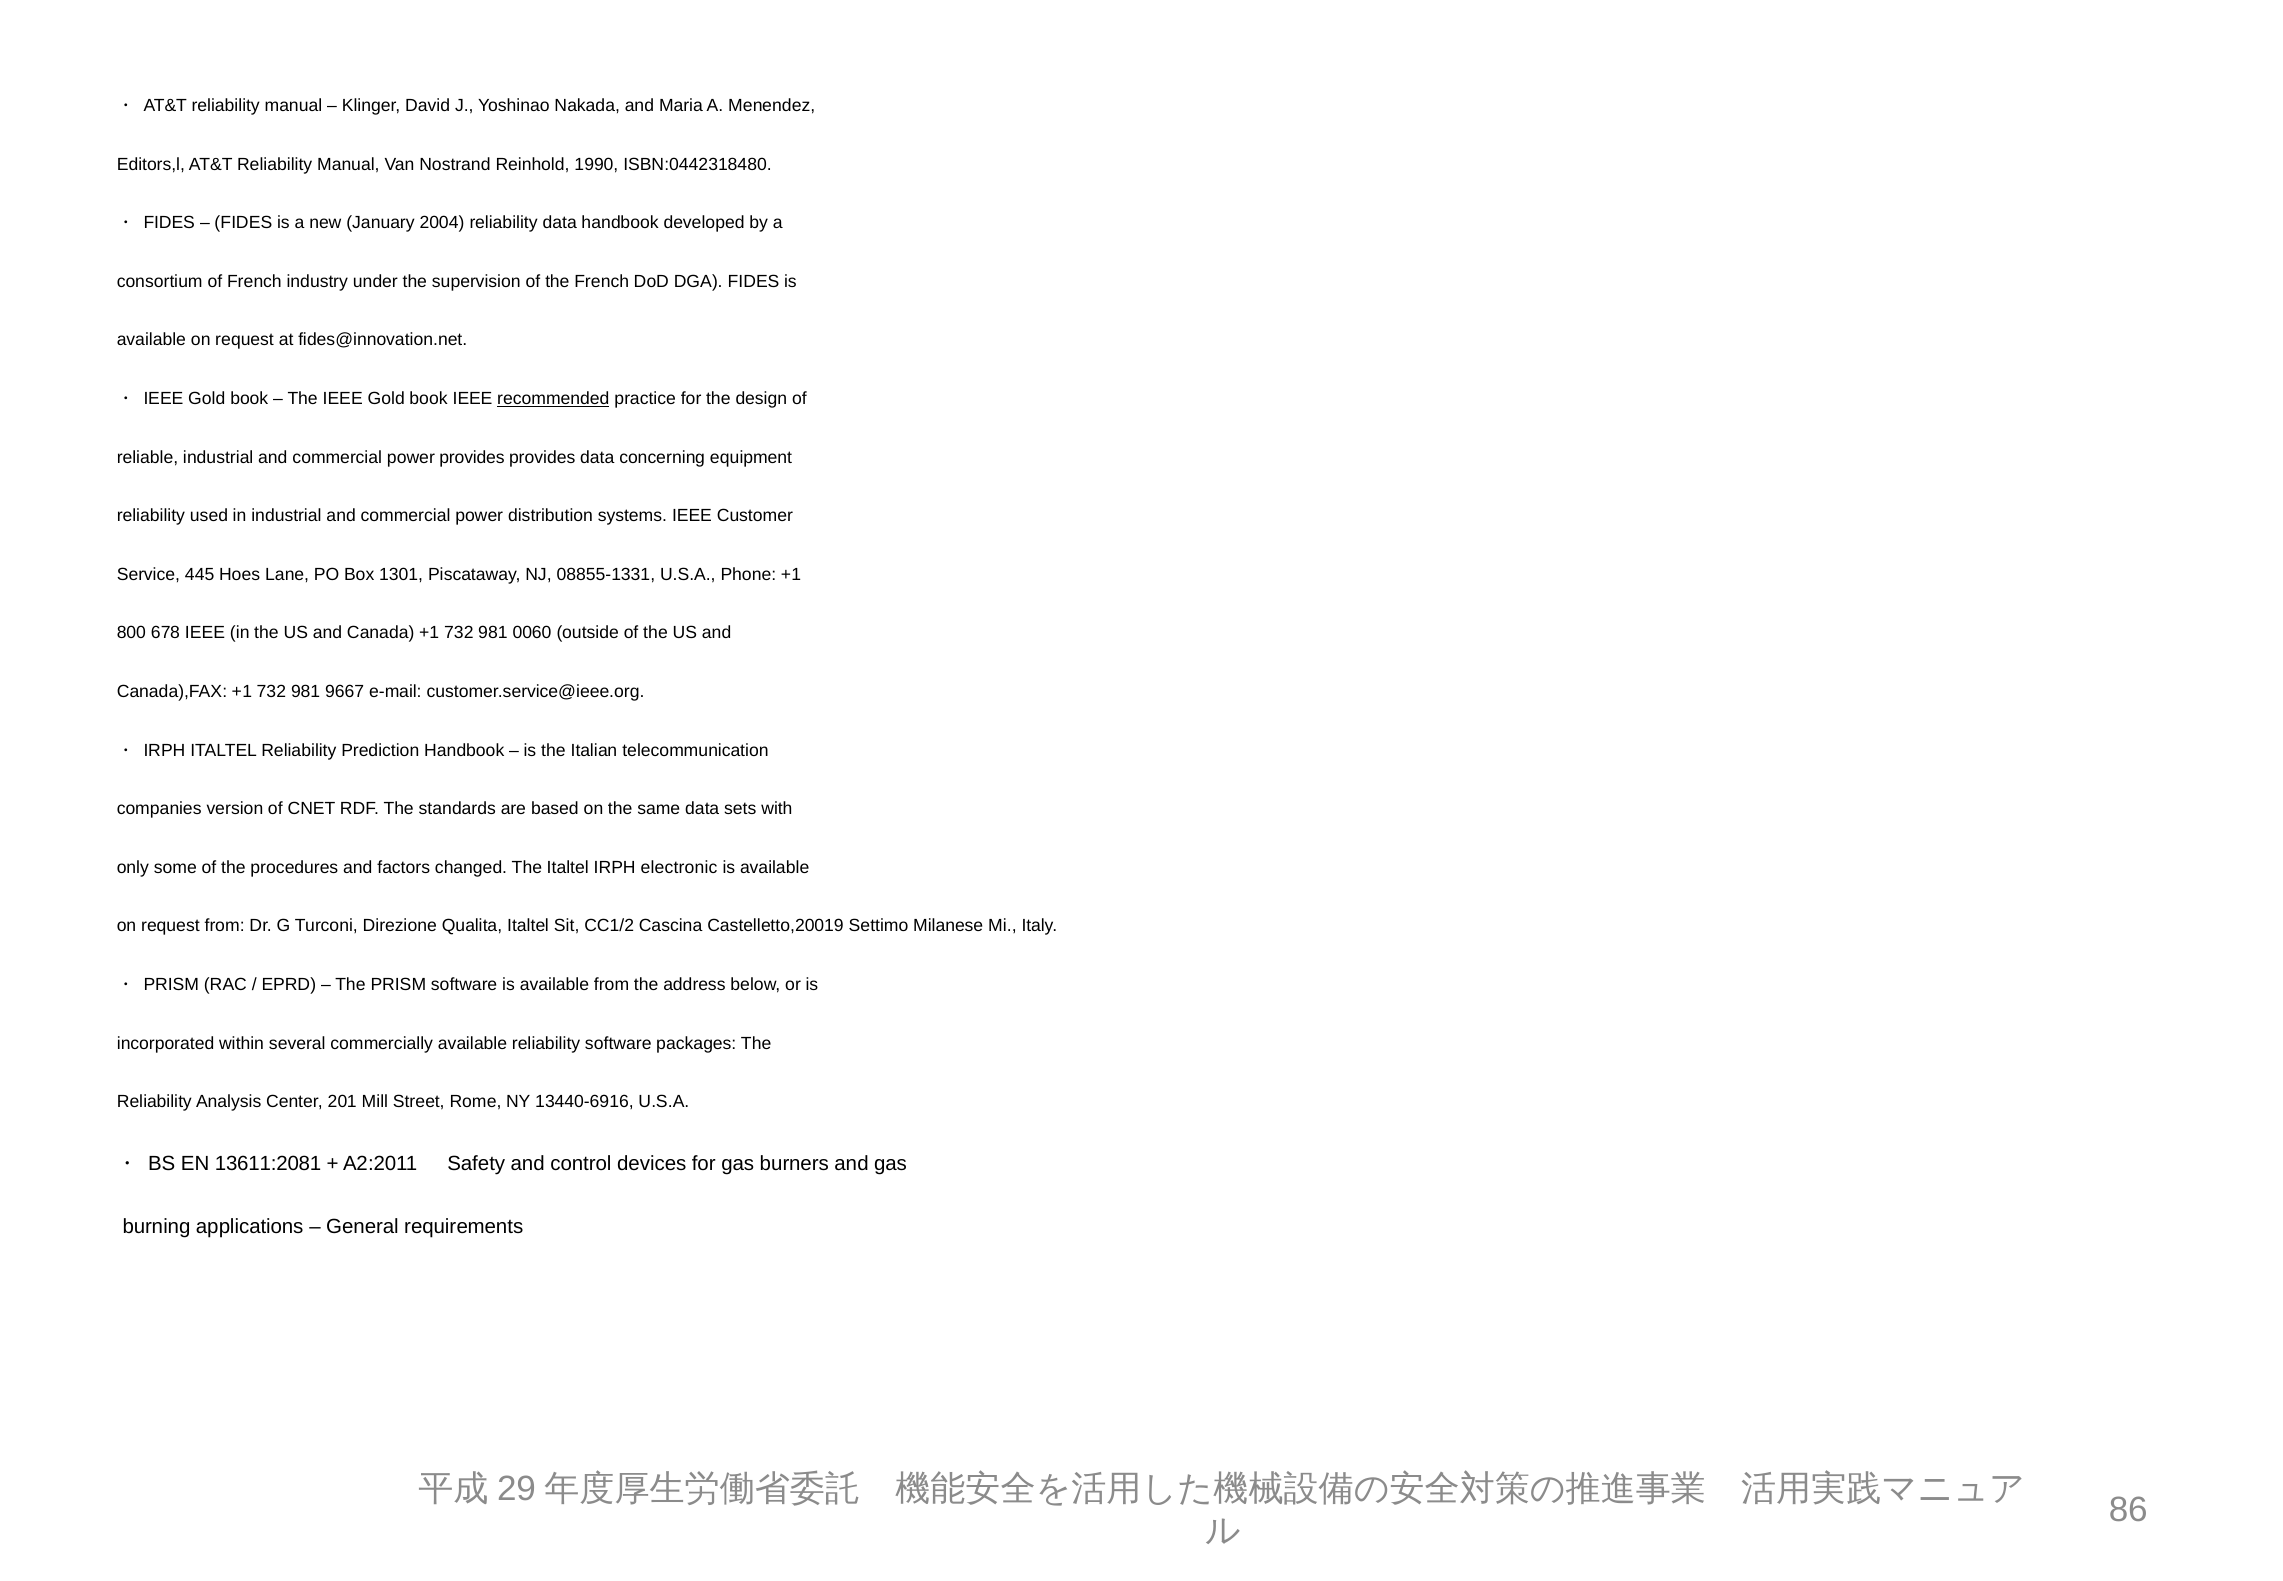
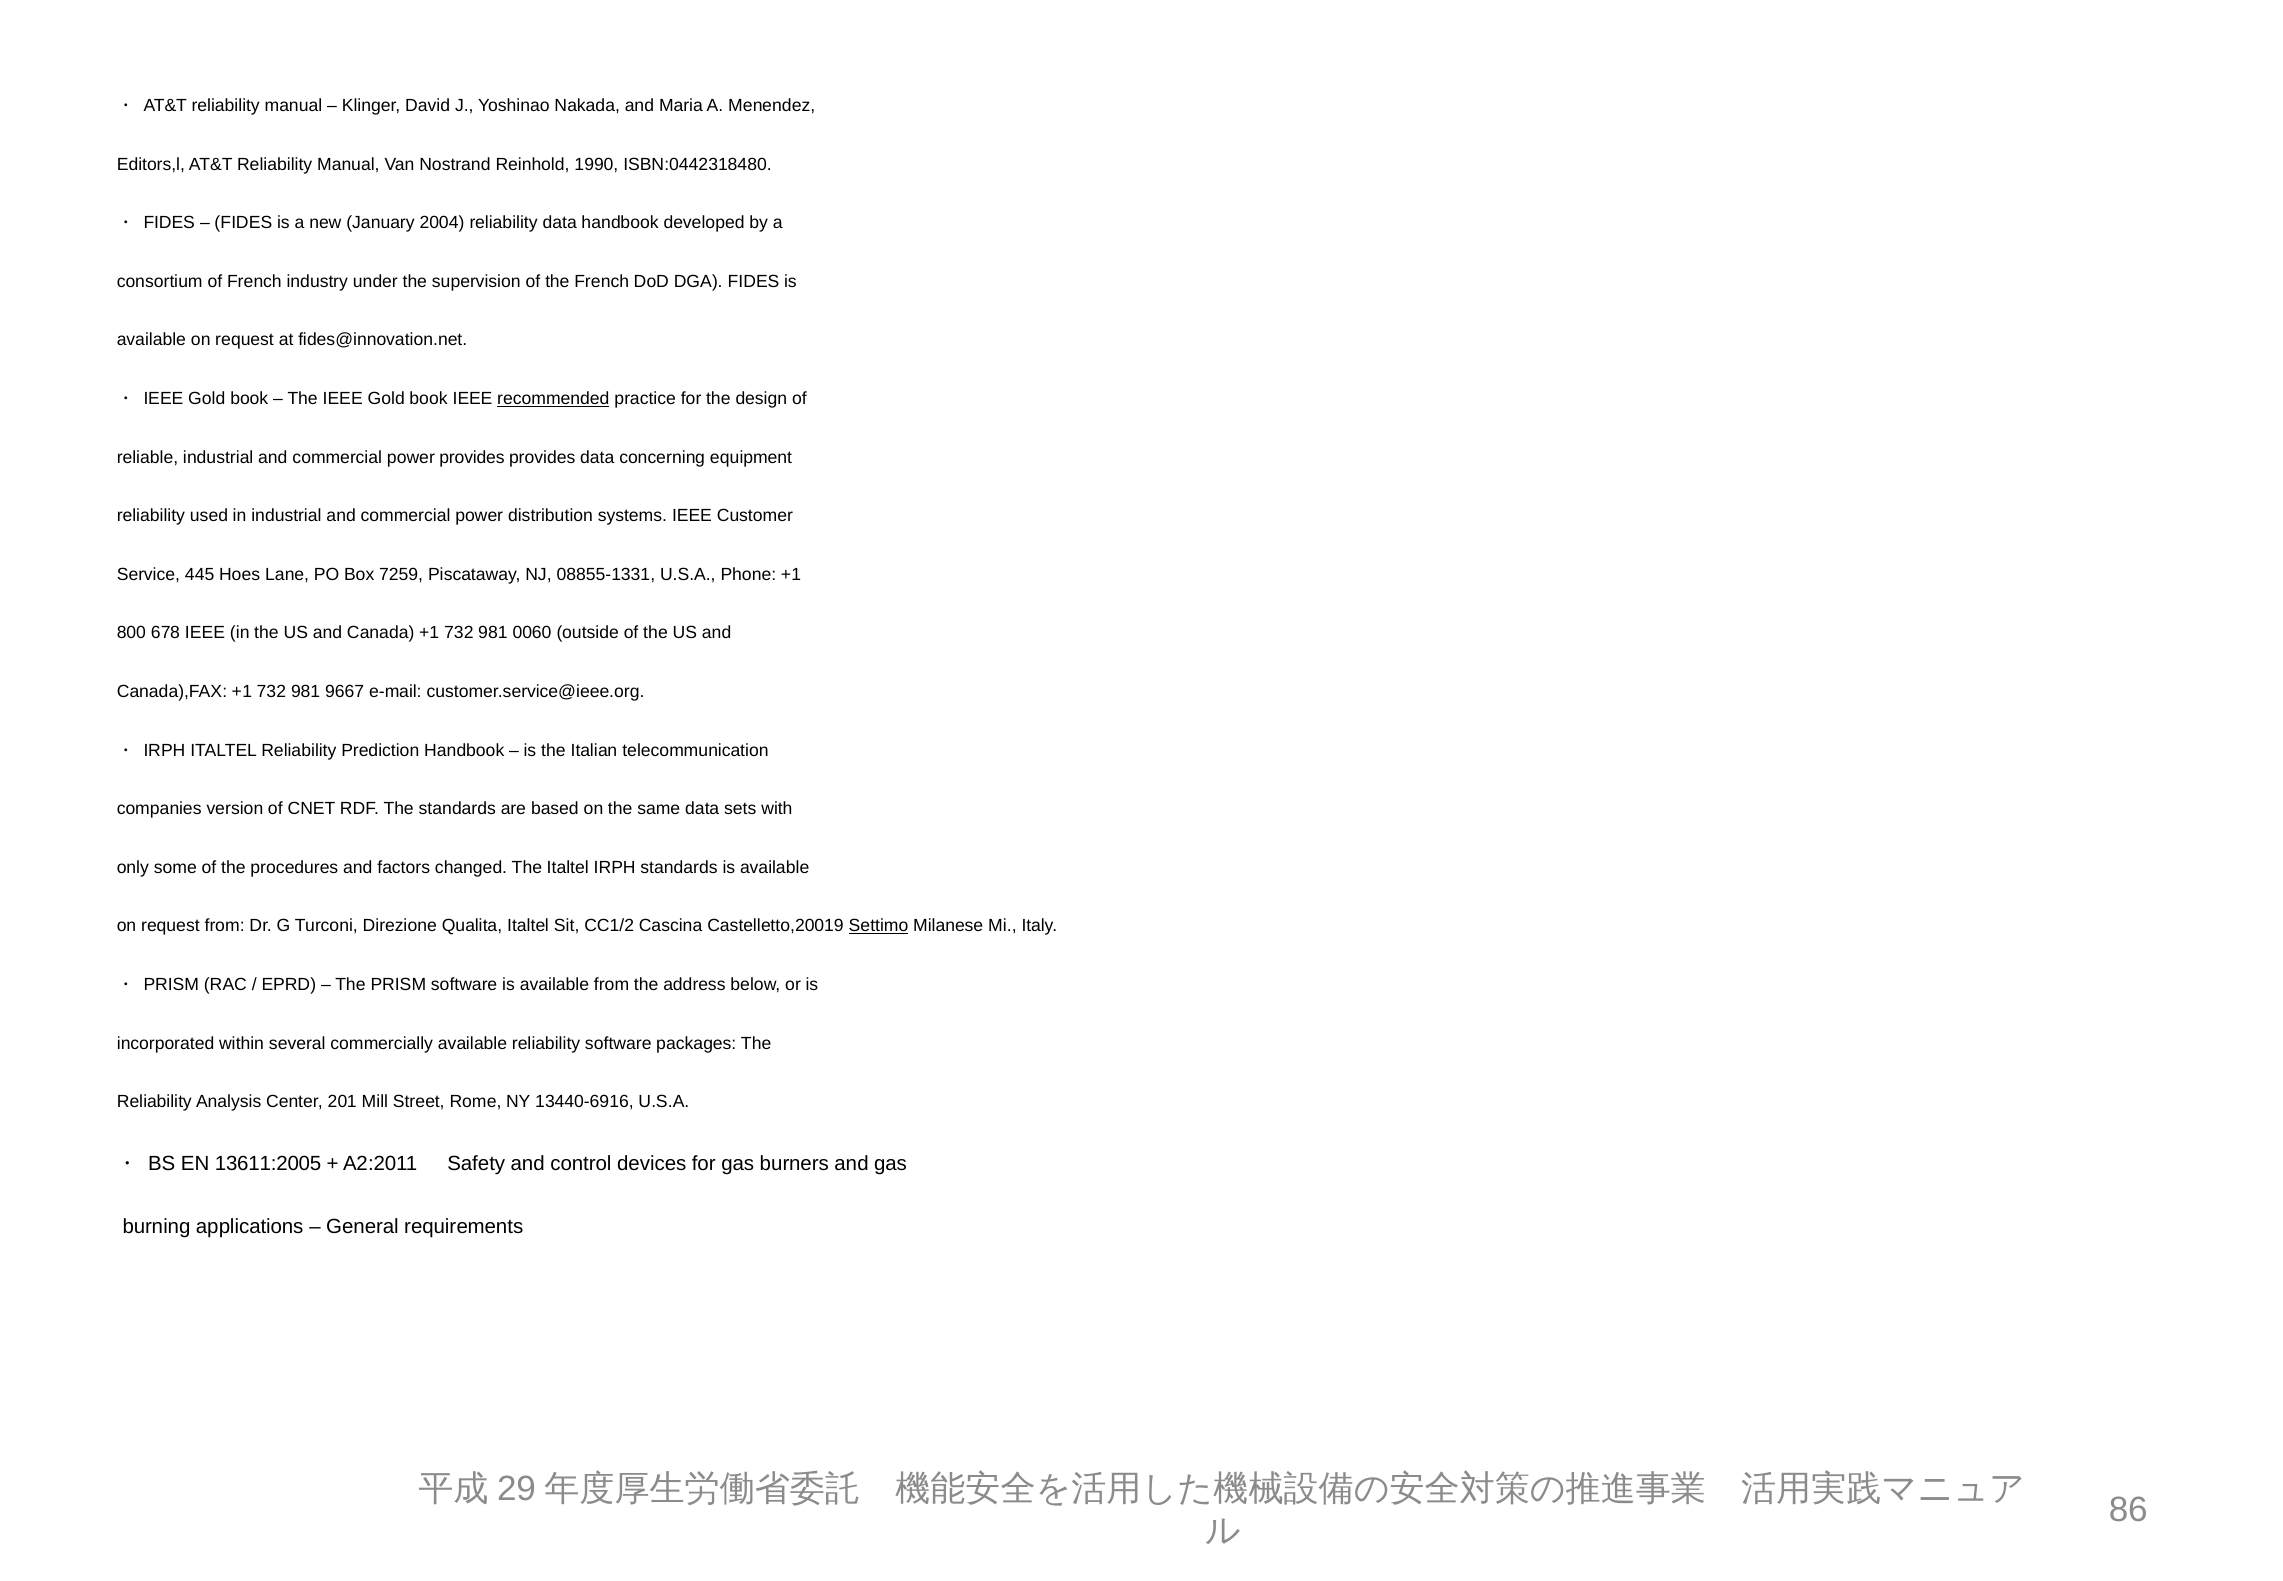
1301: 1301 -> 7259 (401, 574)
IRPH electronic: electronic -> standards (679, 867)
Settimo underline: none -> present (879, 926)
13611:2081: 13611:2081 -> 13611:2005 (268, 1163)
